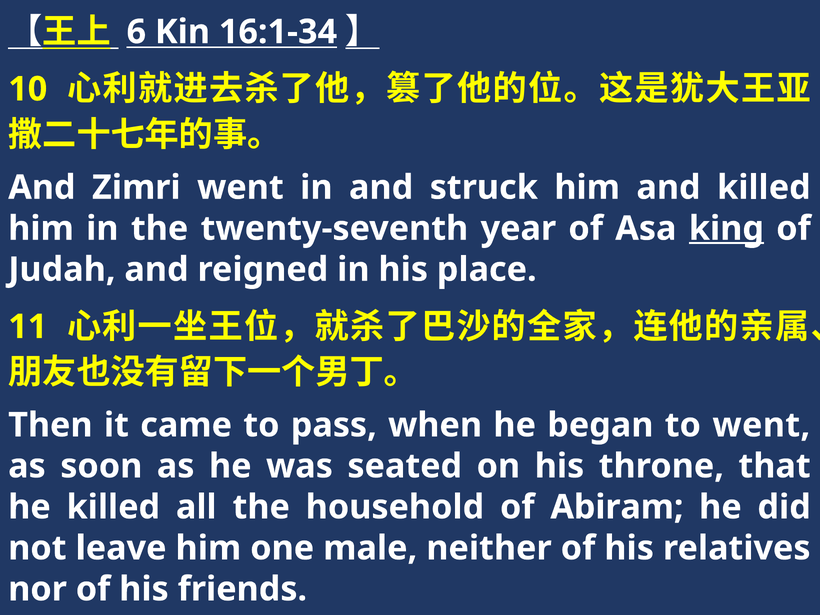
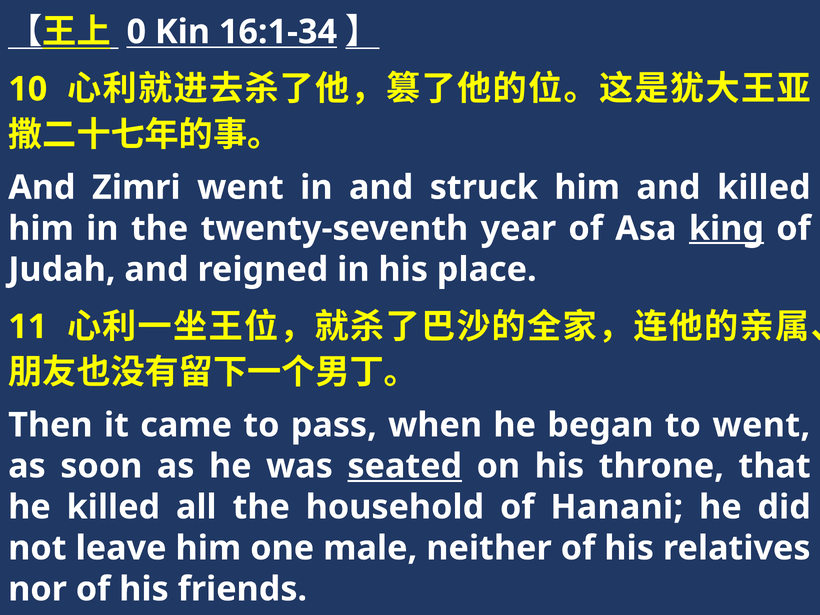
6: 6 -> 0 (136, 32)
seated underline: none -> present (405, 466)
Abiram: Abiram -> Hanani (617, 507)
